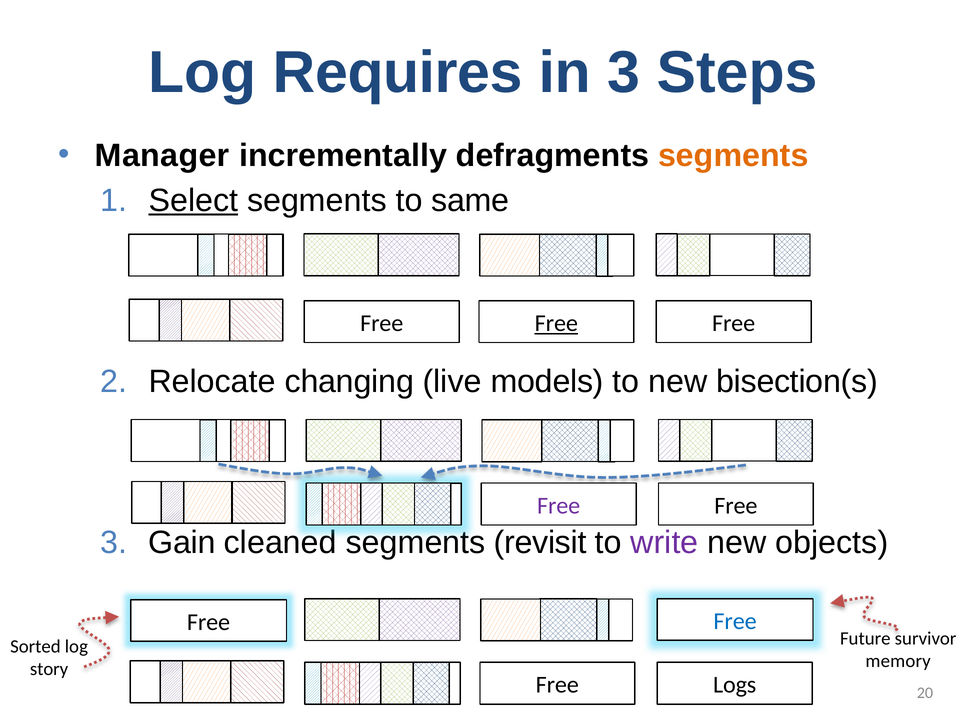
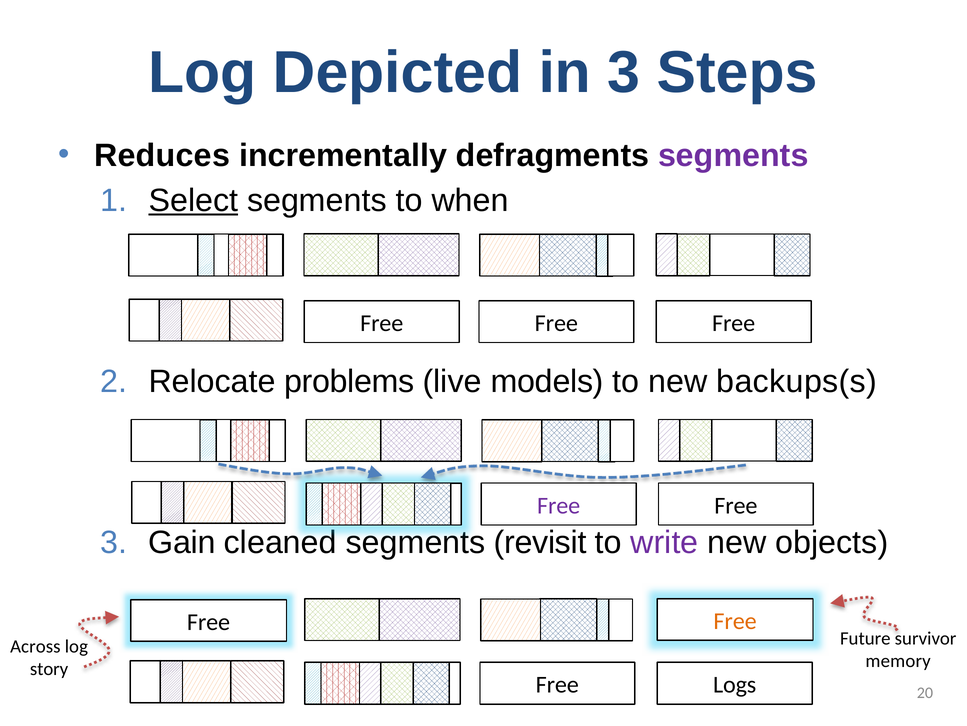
Requires: Requires -> Depicted (398, 73)
Manager: Manager -> Reduces (162, 155)
segments colour: orange -> purple (733, 155)
same: same -> when (470, 200)
Free underline: present -> none (556, 323)
changing: changing -> problems (349, 381)
bisection(s: bisection(s -> backups(s (797, 381)
Free colour: blue -> orange (735, 621)
Sorted: Sorted -> Across (35, 646)
